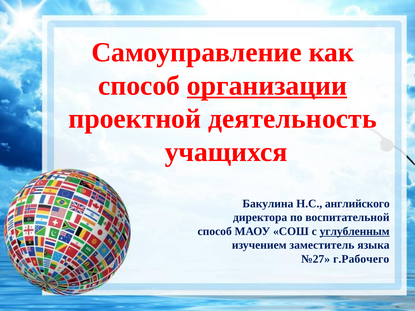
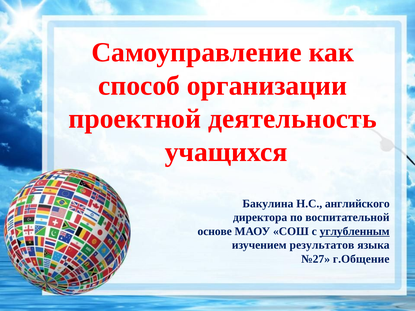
организации underline: present -> none (267, 86)
способ: способ -> основе (215, 231)
заместитель: заместитель -> результатов (322, 245)
г.Рабочего: г.Рабочего -> г.Общение (361, 259)
